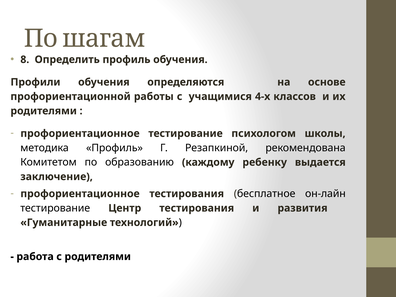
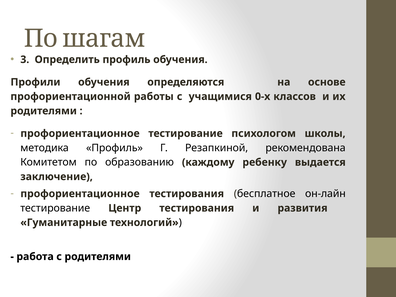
8: 8 -> 3 (25, 60)
4-х: 4-х -> 0-х (263, 97)
